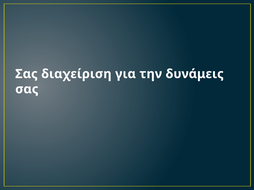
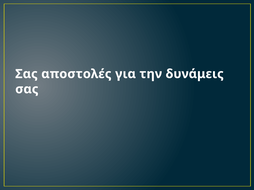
διαχείριση: διαχείριση -> αποστολές (76, 74)
